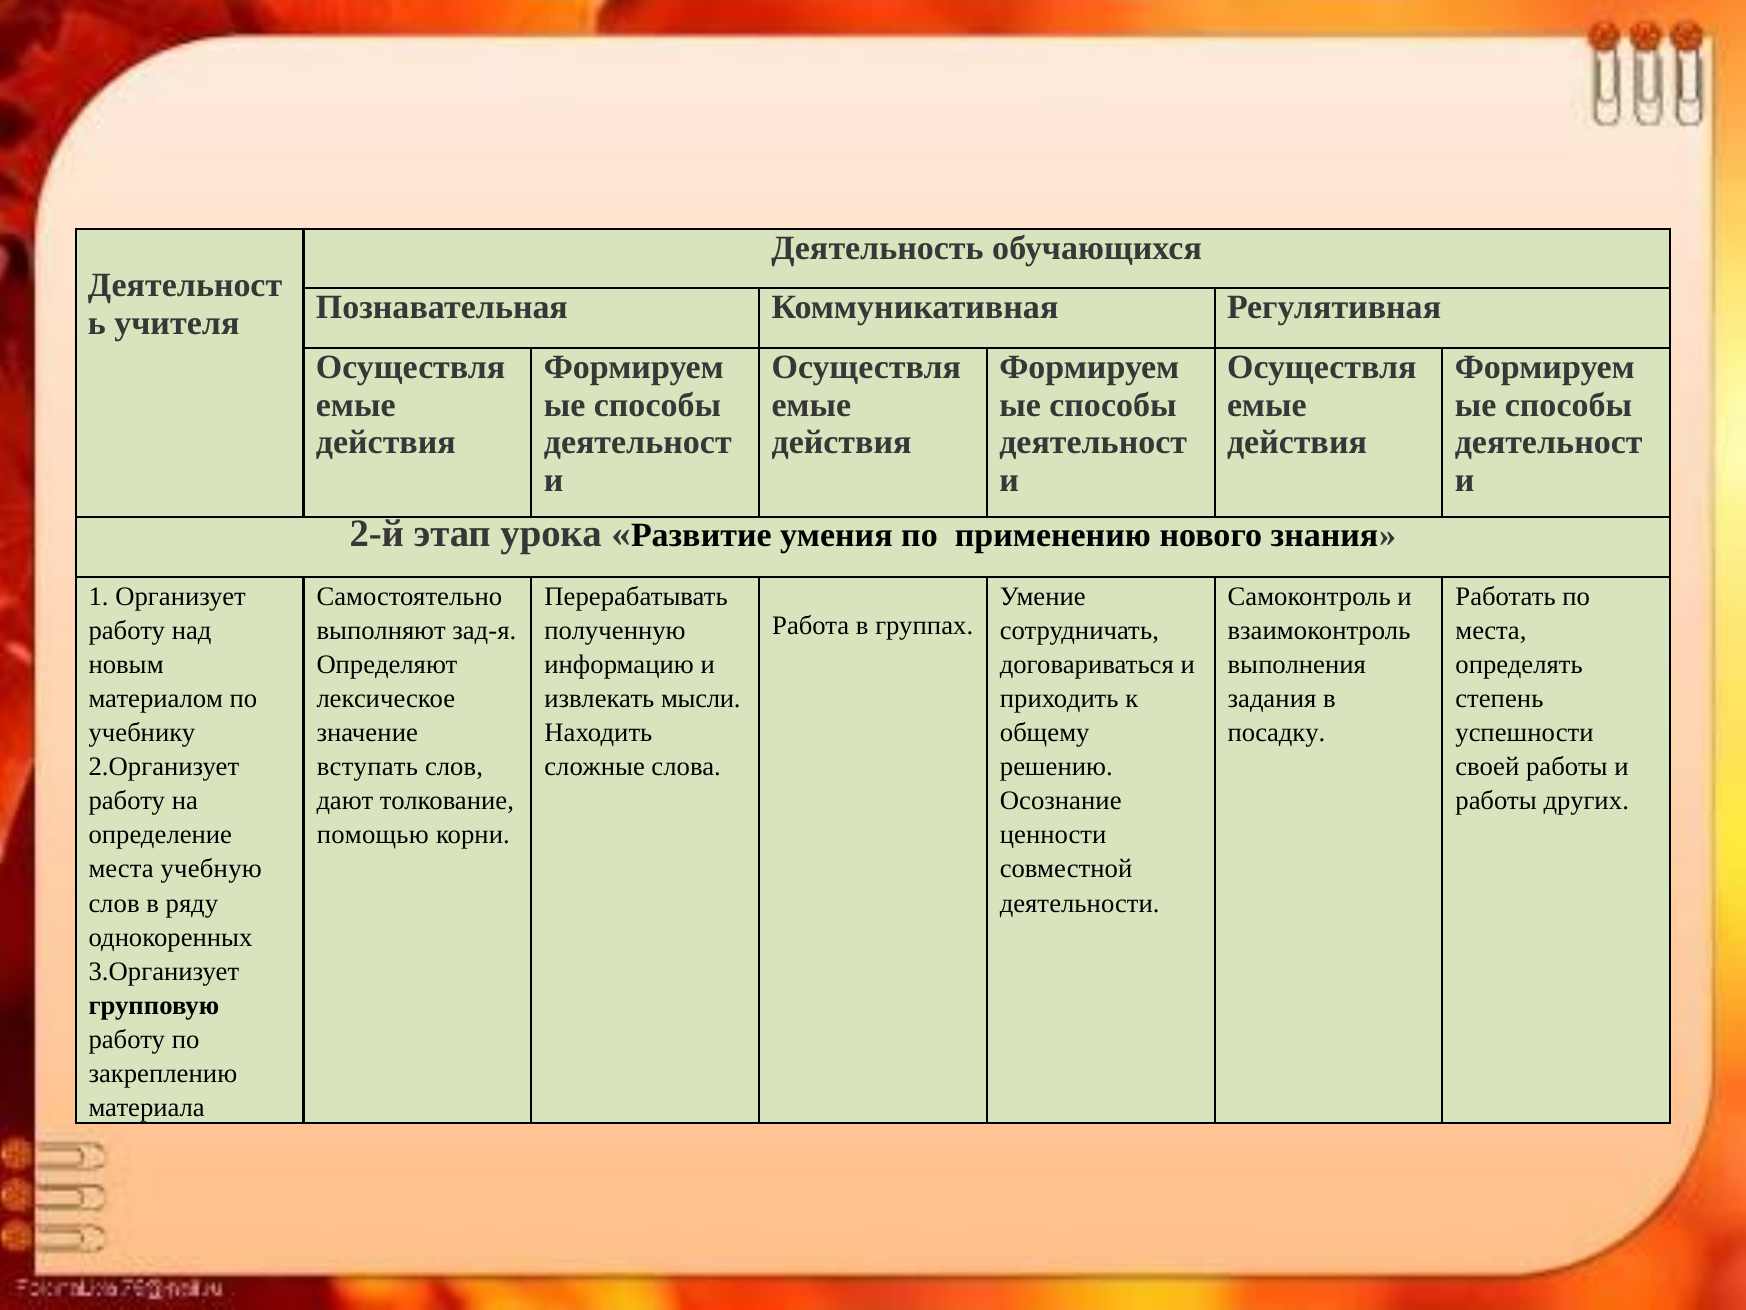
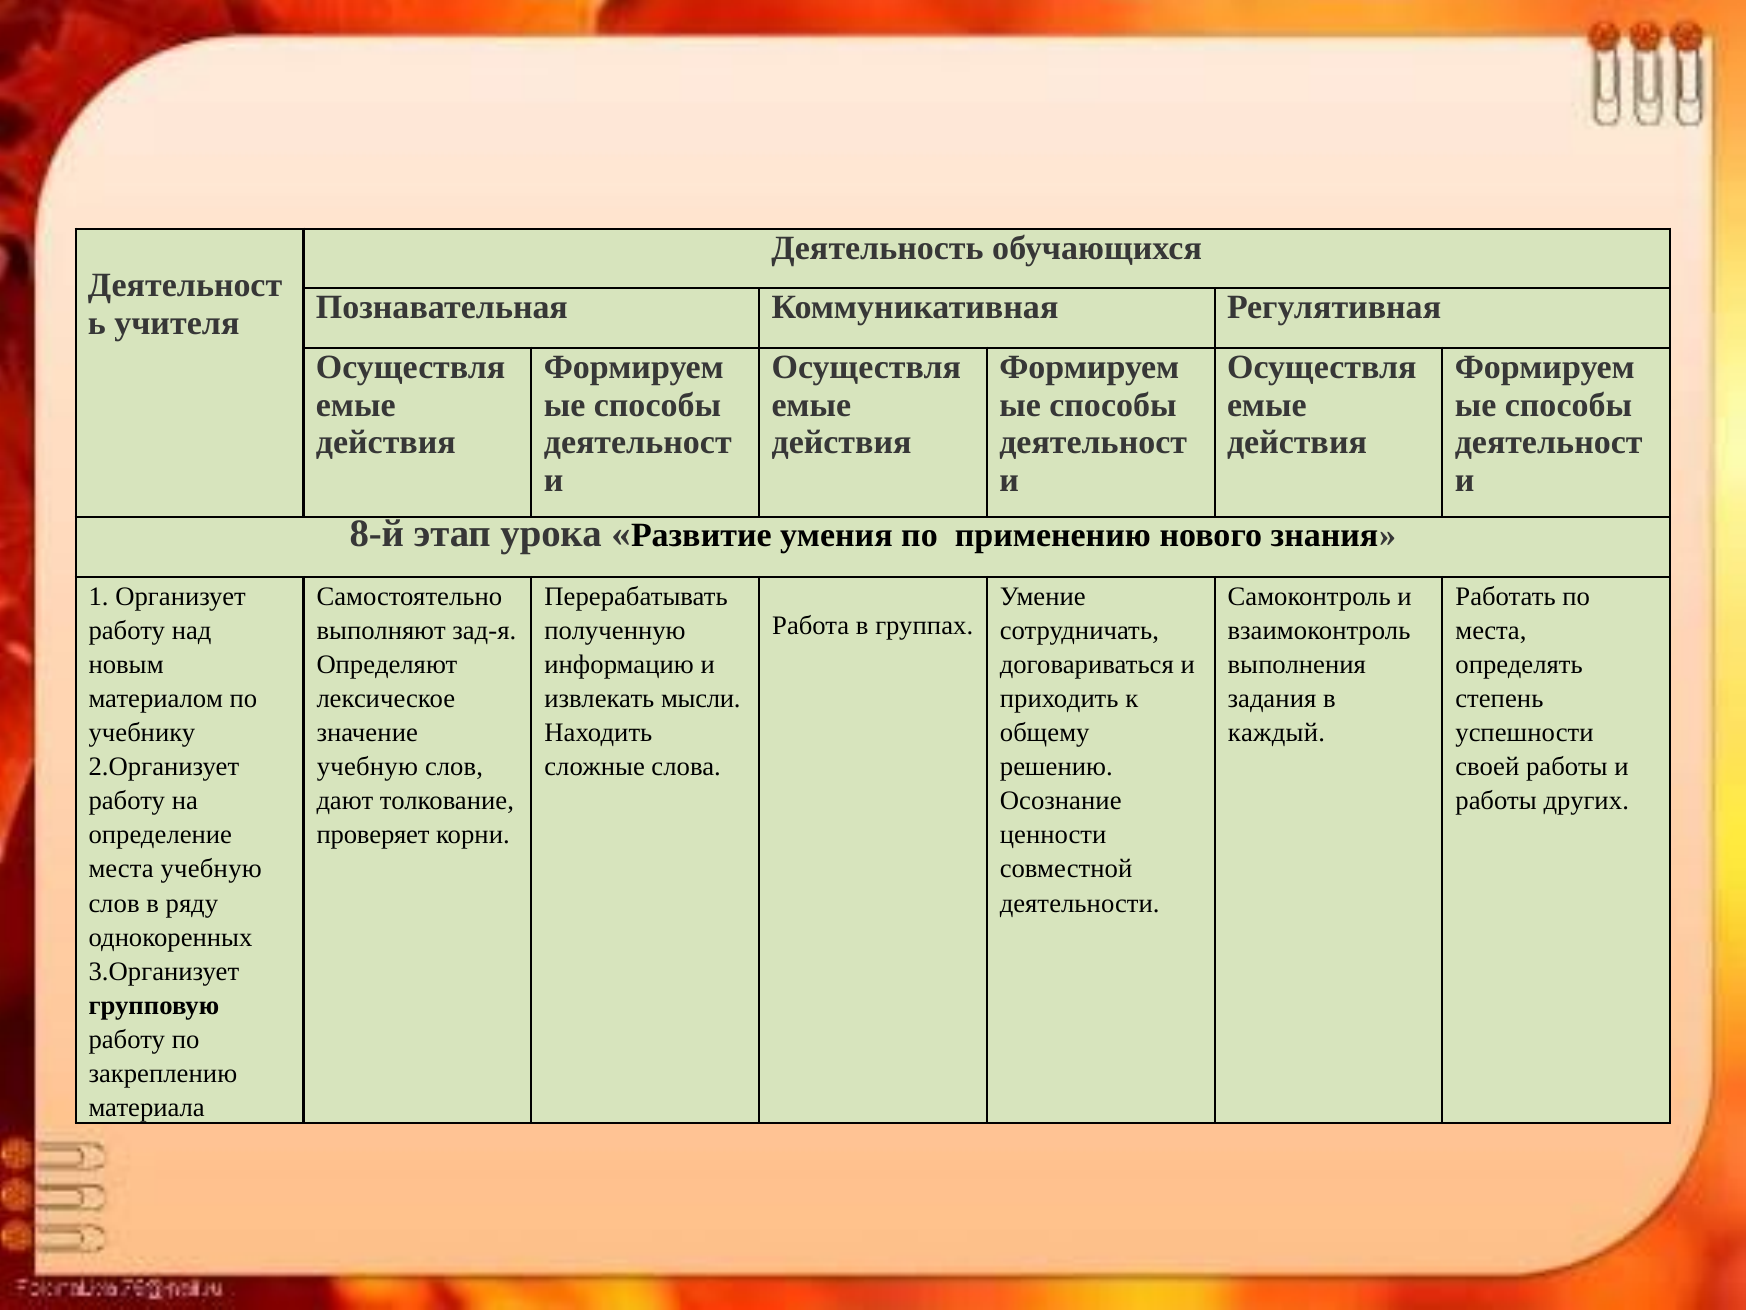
2-й: 2-й -> 8-й (377, 534)
посадку: посадку -> каждый (1276, 732)
вступать: вступать -> учебную (367, 767)
помощью: помощью -> проверяет (373, 835)
